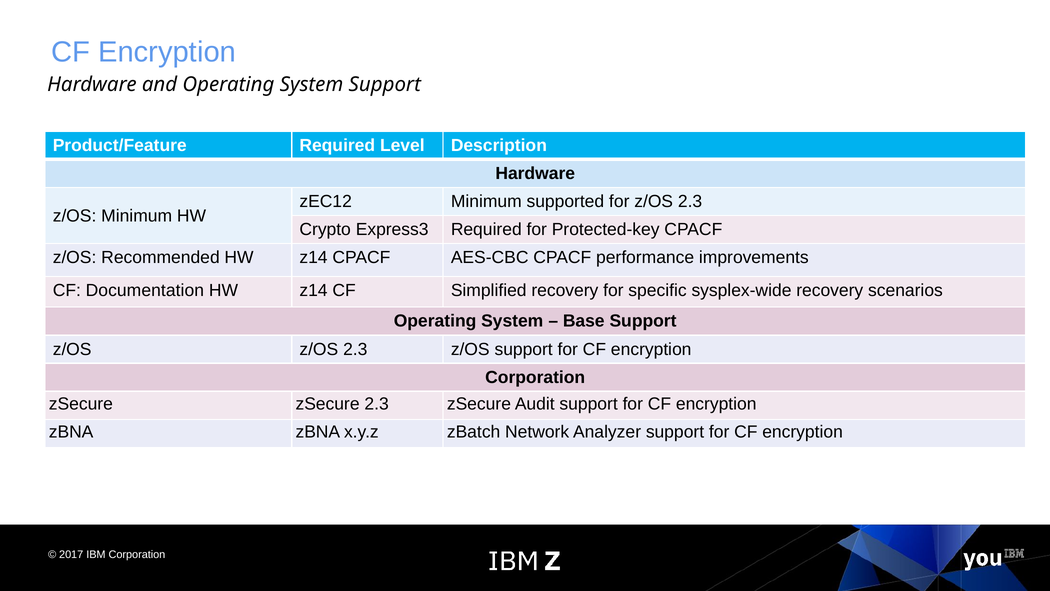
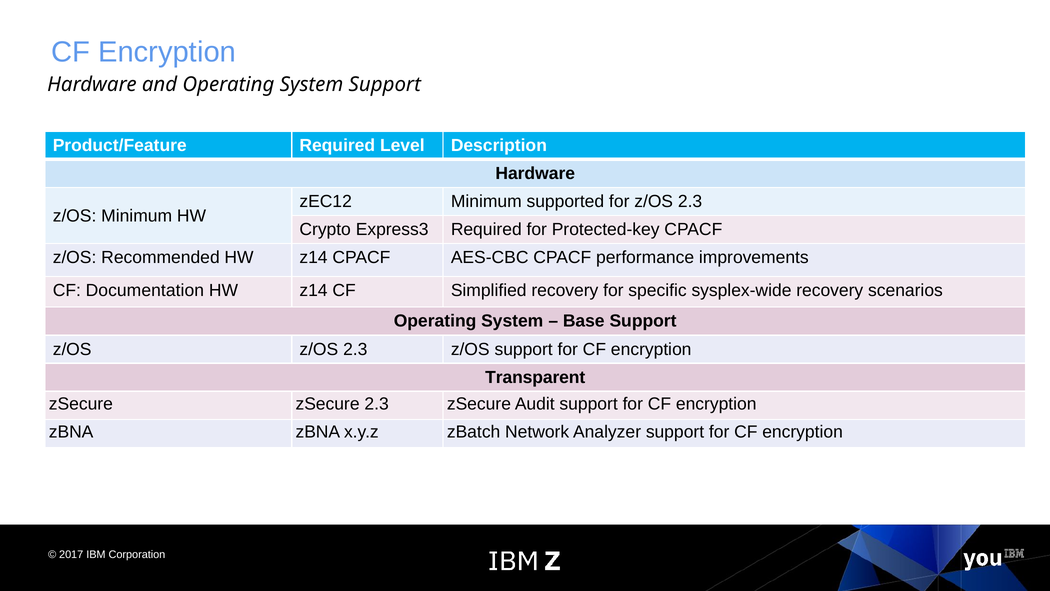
Corporation: Corporation -> Transparent (535, 377)
